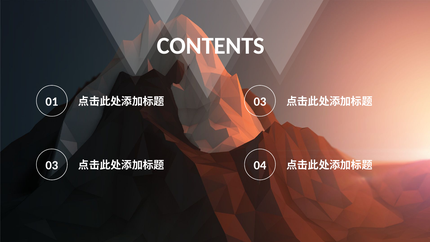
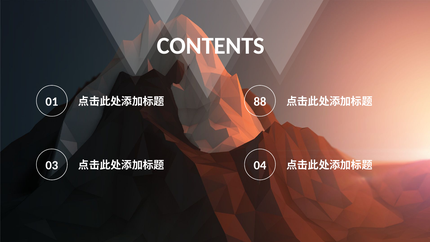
03: 03 -> 88 (260, 102)
